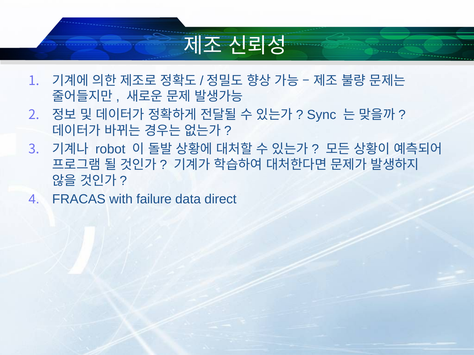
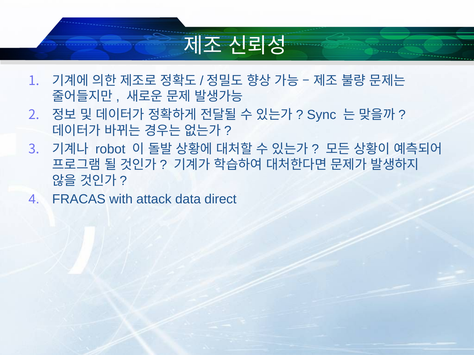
failure: failure -> attack (154, 199)
